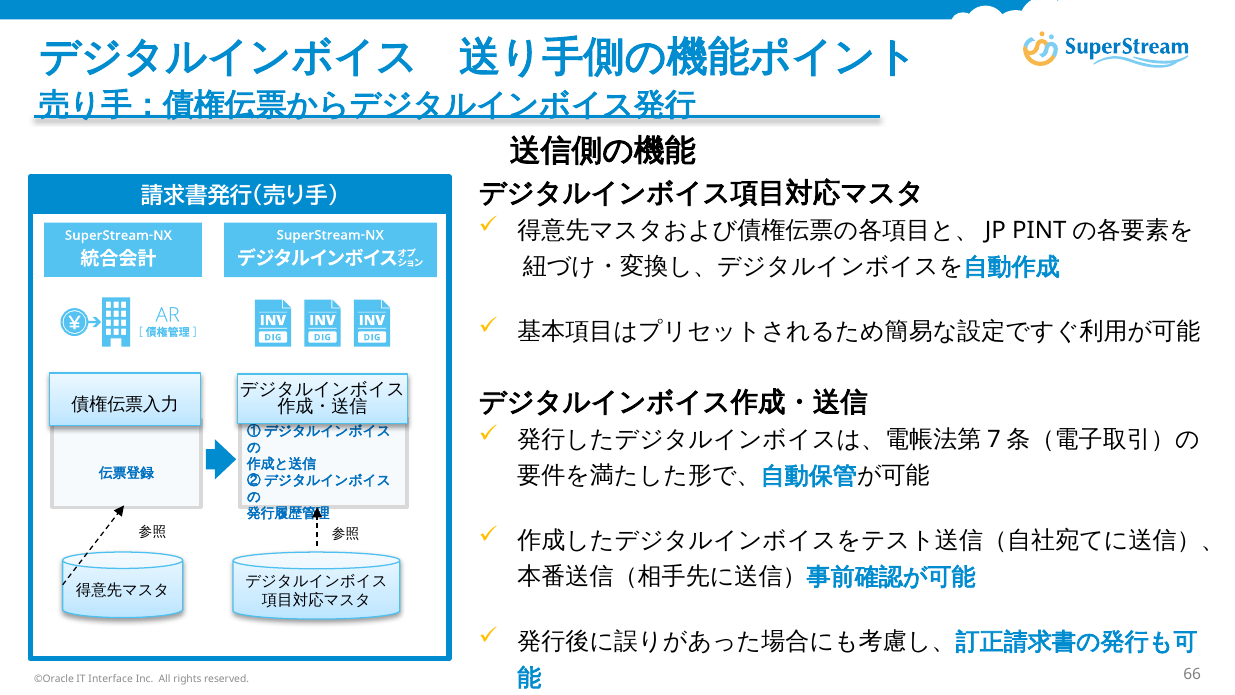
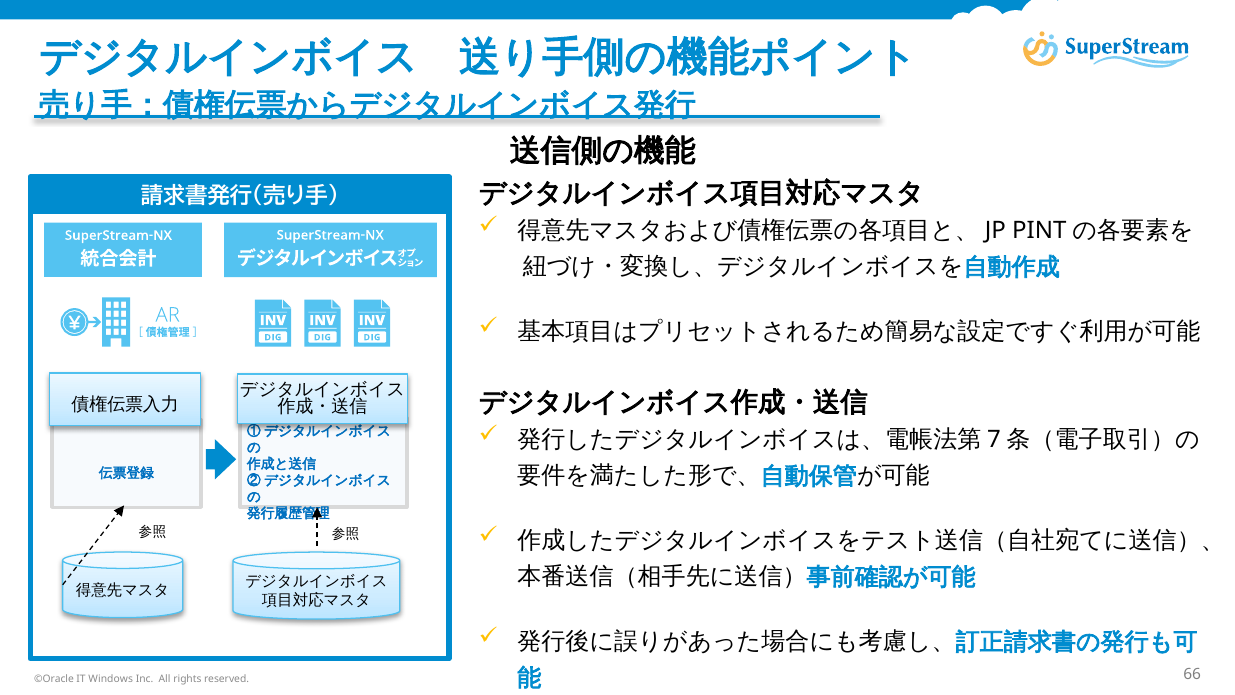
Interface: Interface -> Windows (111, 679)
